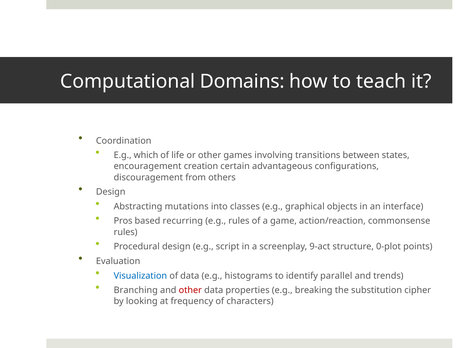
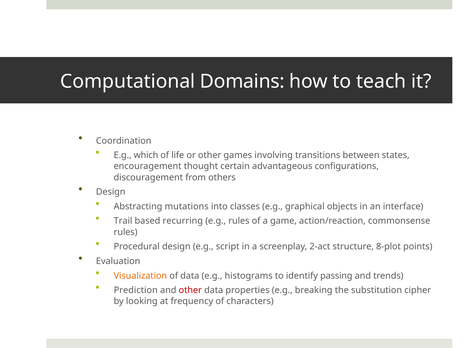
creation: creation -> thought (201, 166)
Pros: Pros -> Trail (123, 221)
9-act: 9-act -> 2-act (320, 247)
0-plot: 0-plot -> 8-plot (388, 247)
Visualization colour: blue -> orange (140, 276)
parallel: parallel -> passing (336, 276)
Branching: Branching -> Prediction (136, 290)
